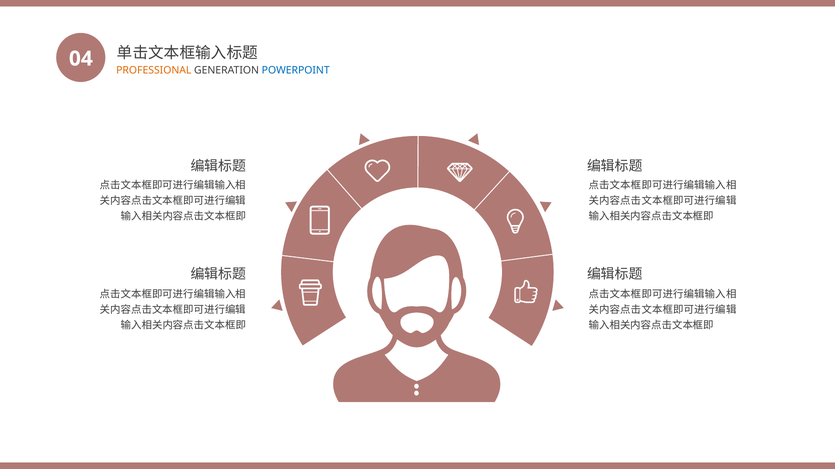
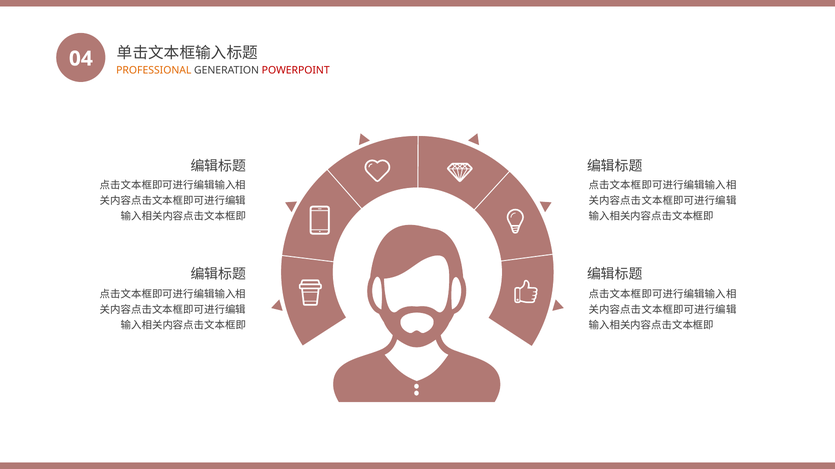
POWERPOINT colour: blue -> red (296, 70)
